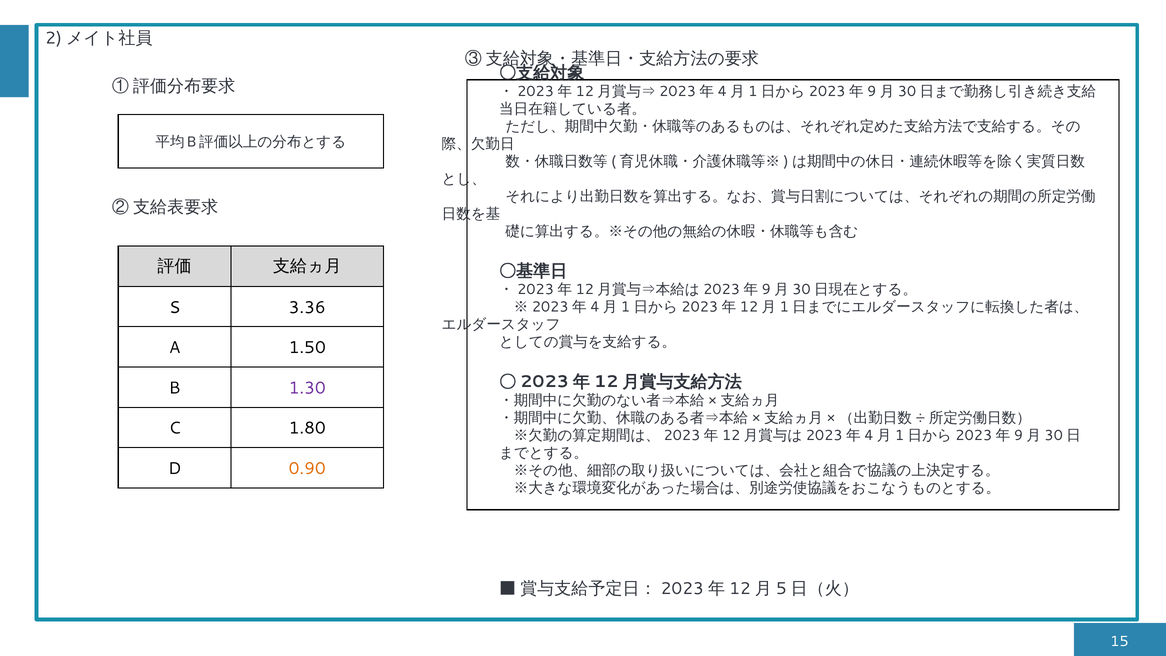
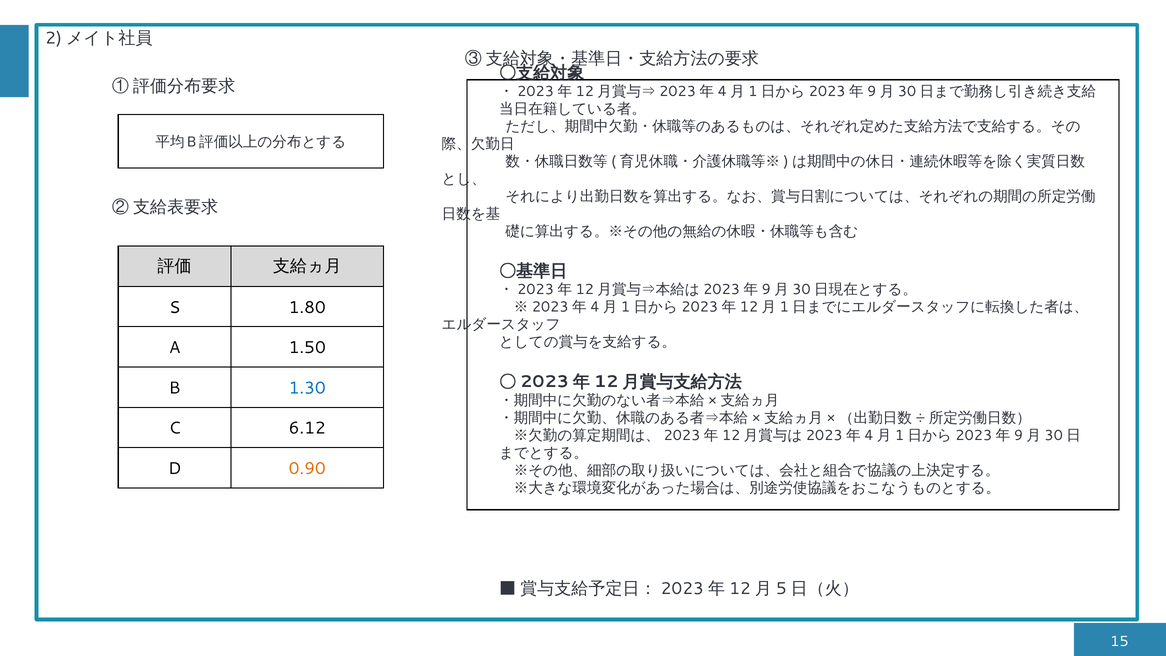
3.36: 3.36 -> 1.80 (307, 307)
1.30 colour: purple -> blue (307, 388)
1.80: 1.80 -> 6.12 (307, 428)
